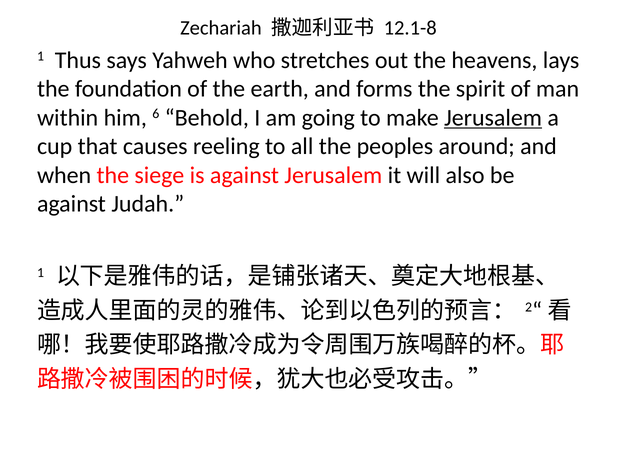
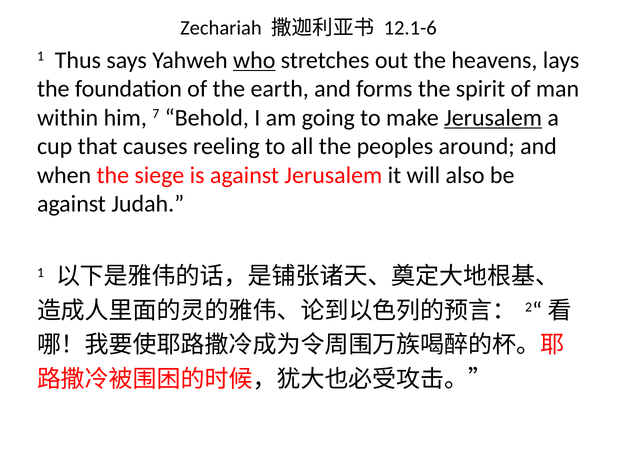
12.1-8: 12.1-8 -> 12.1-6 (410, 28)
who underline: none -> present (254, 60)
6: 6 -> 7 (156, 114)
